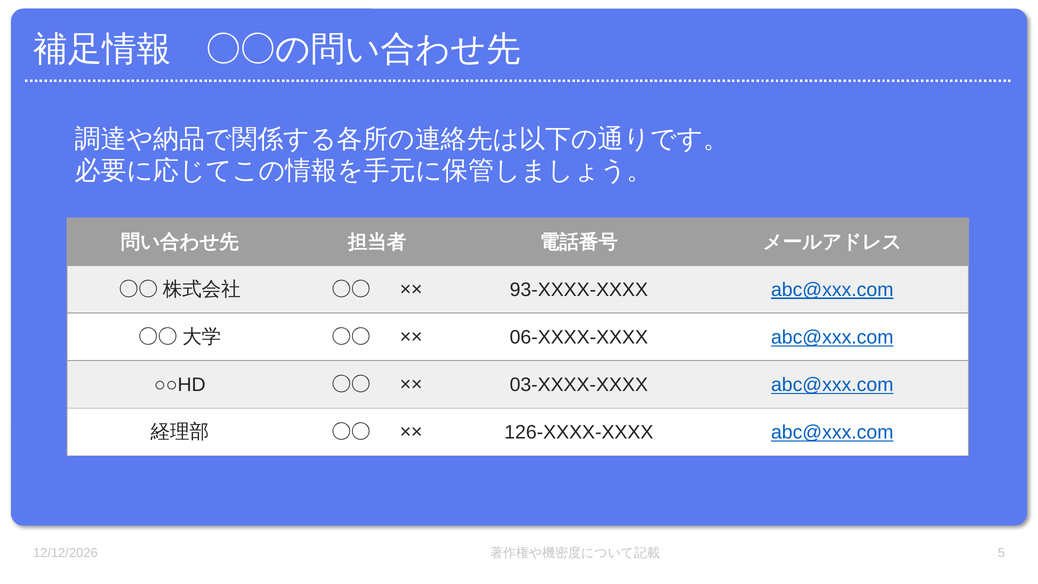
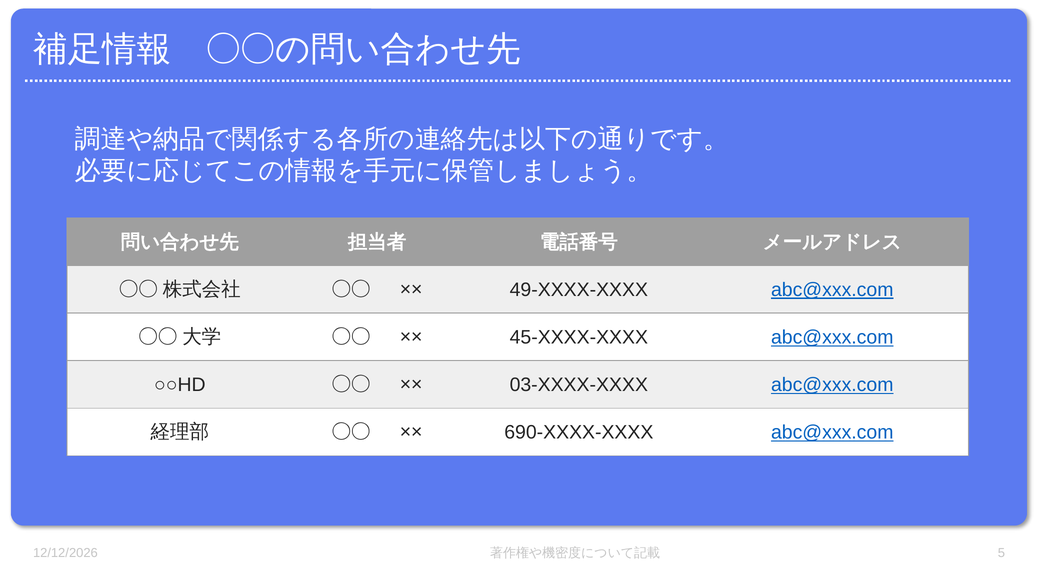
93-XXXX-XXXX: 93-XXXX-XXXX -> 49-XXXX-XXXX (579, 290)
06-XXXX-XXXX: 06-XXXX-XXXX -> 45-XXXX-XXXX (579, 337)
126-XXXX-XXXX: 126-XXXX-XXXX -> 690-XXXX-XXXX (579, 432)
